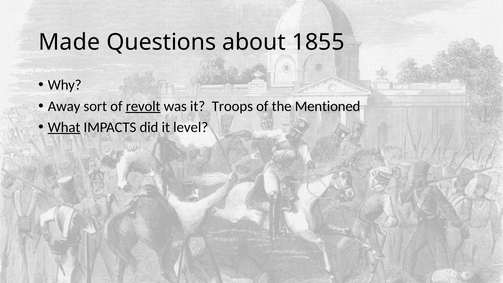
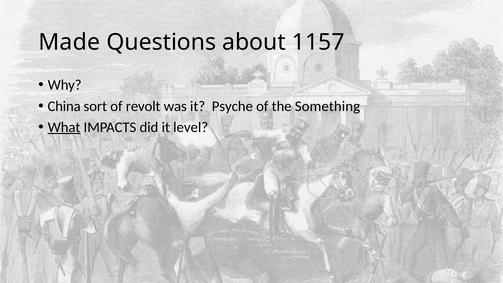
1855: 1855 -> 1157 (318, 42)
Away: Away -> China (64, 106)
revolt underline: present -> none (143, 106)
Troops: Troops -> Psyche (232, 106)
Mentioned: Mentioned -> Something (327, 106)
